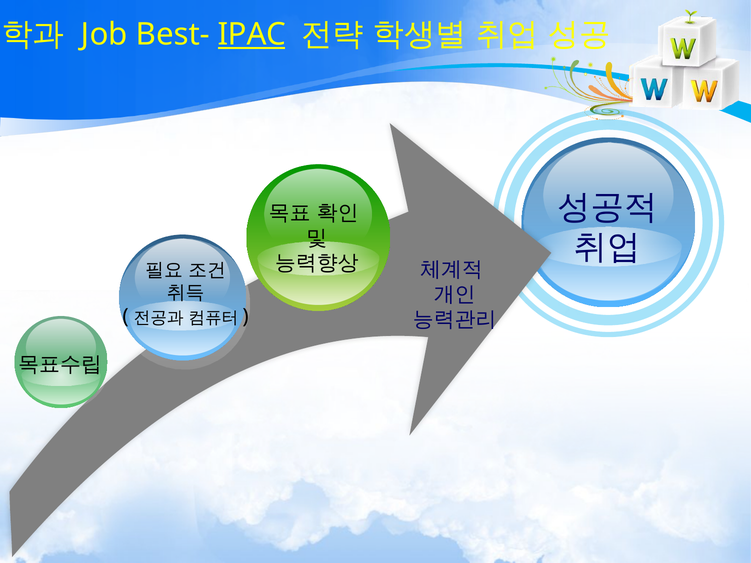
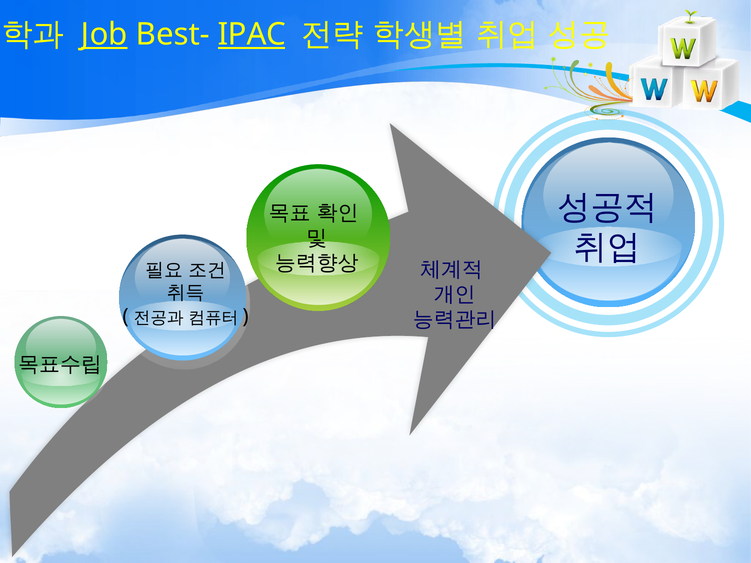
Job underline: none -> present (104, 34)
